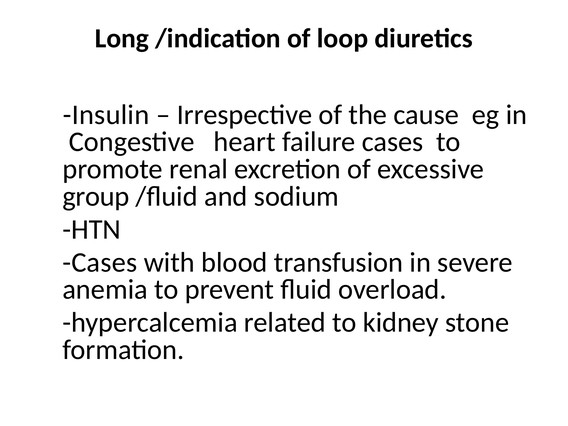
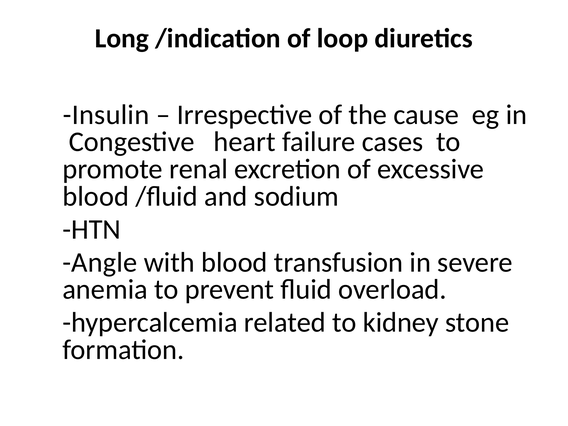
group: group -> blood (96, 196)
Cases: Cases -> Angle (100, 262)
